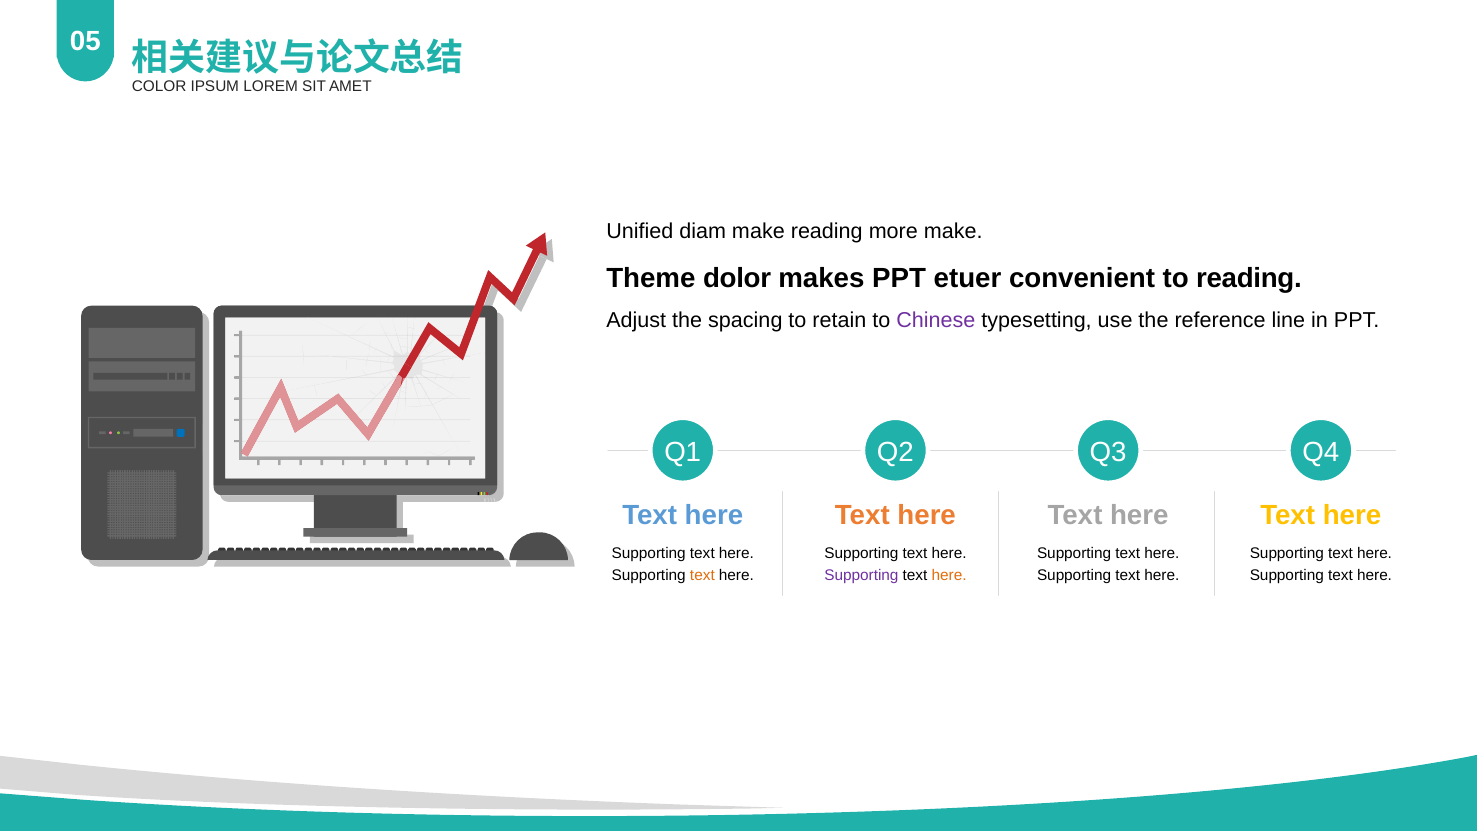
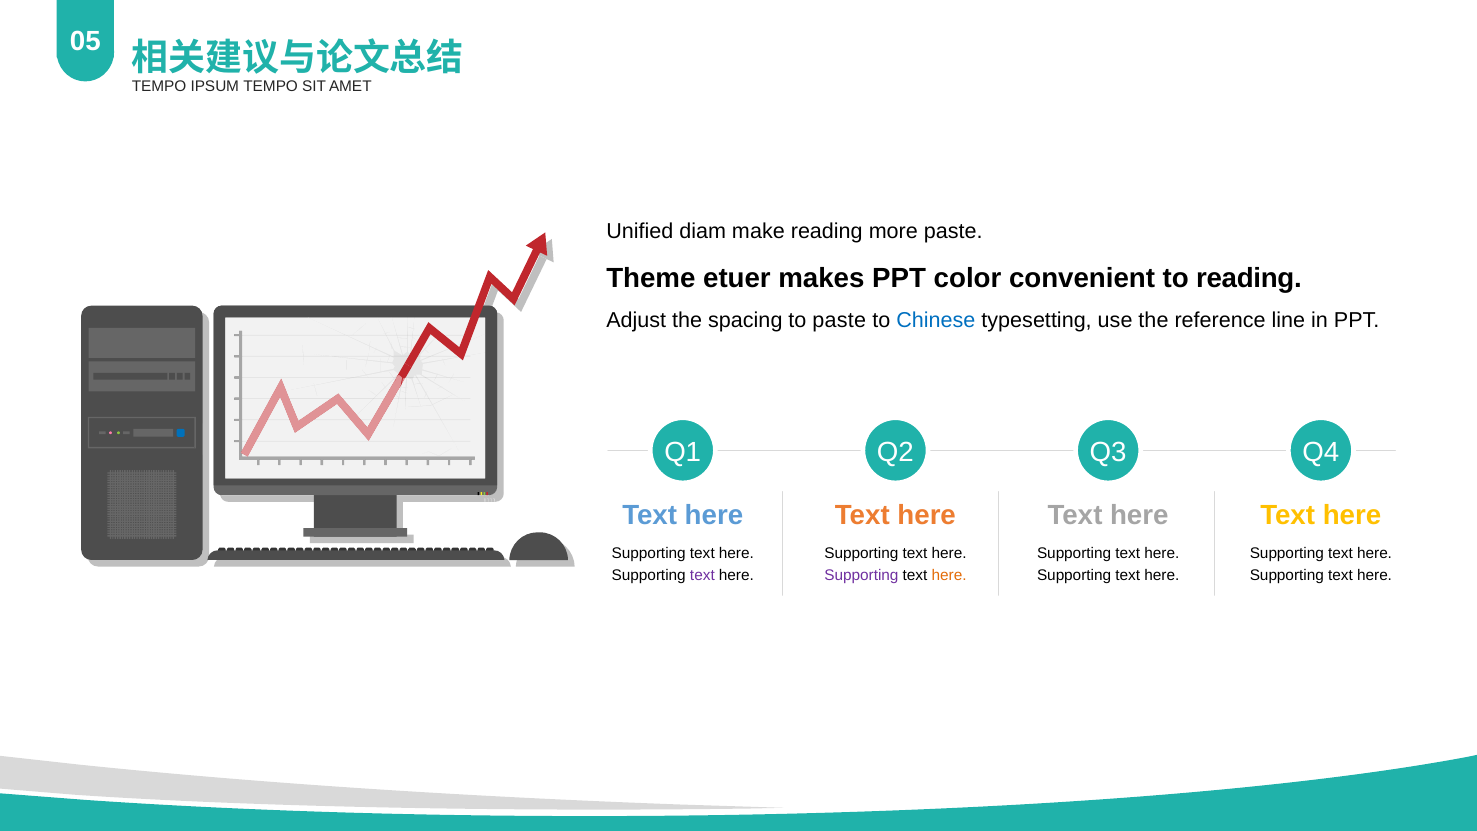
COLOR: COLOR -> TEMPO (159, 87)
IPSUM LOREM: LOREM -> TEMPO (271, 87)
more make: make -> paste (953, 232)
dolor: dolor -> etuer (737, 278)
etuer: etuer -> color (968, 278)
to retain: retain -> paste (839, 320)
Chinese colour: purple -> blue (936, 320)
text colour: orange -> purple (702, 575)
